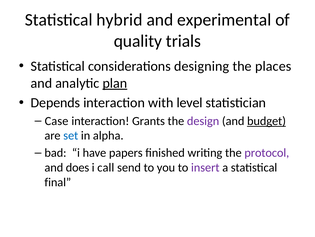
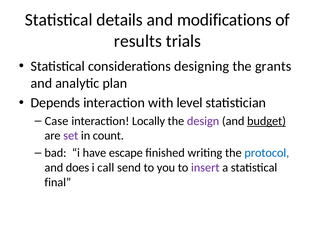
hybrid: hybrid -> details (120, 20)
experimental: experimental -> modifications (224, 20)
quality: quality -> results (138, 41)
places: places -> grants (273, 66)
plan underline: present -> none (115, 83)
Grants: Grants -> Locally (149, 121)
set colour: blue -> purple (71, 135)
alpha: alpha -> count (108, 135)
papers: papers -> escape (126, 152)
protocol colour: purple -> blue (267, 152)
